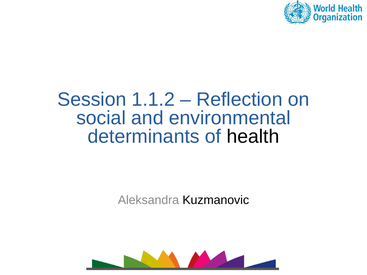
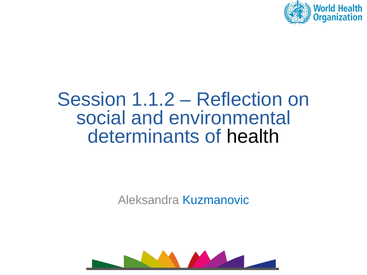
Kuzmanovic colour: black -> blue (216, 200)
